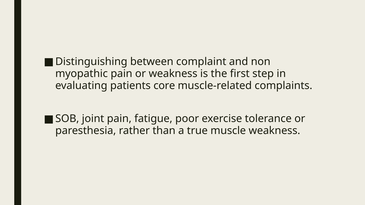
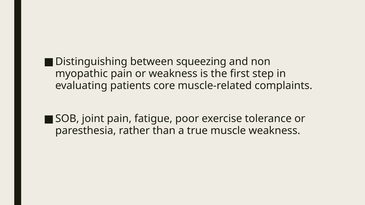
complaint: complaint -> squeezing (201, 62)
